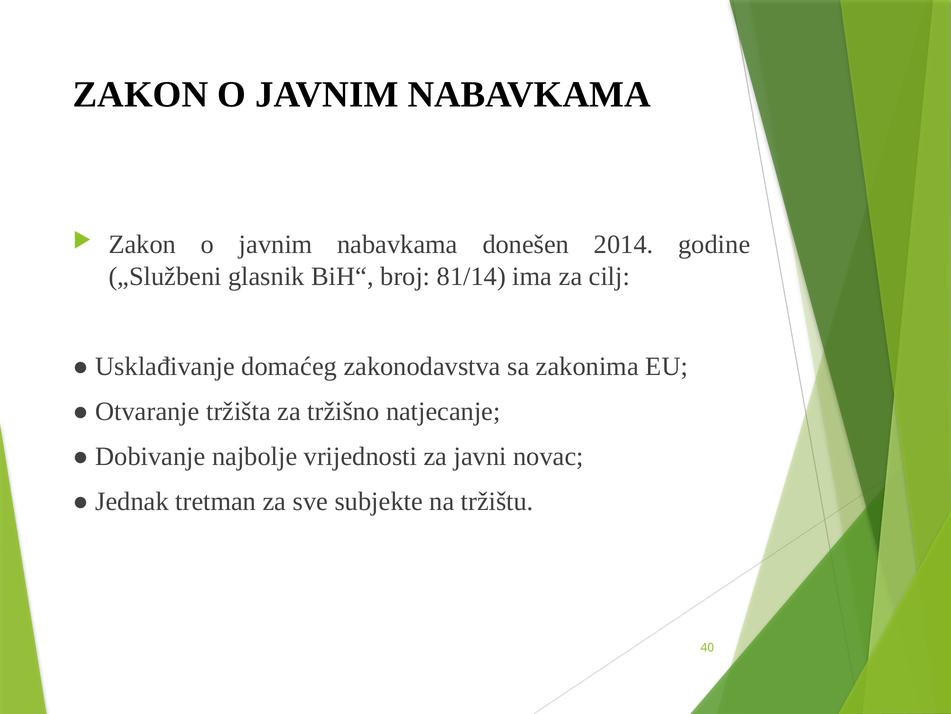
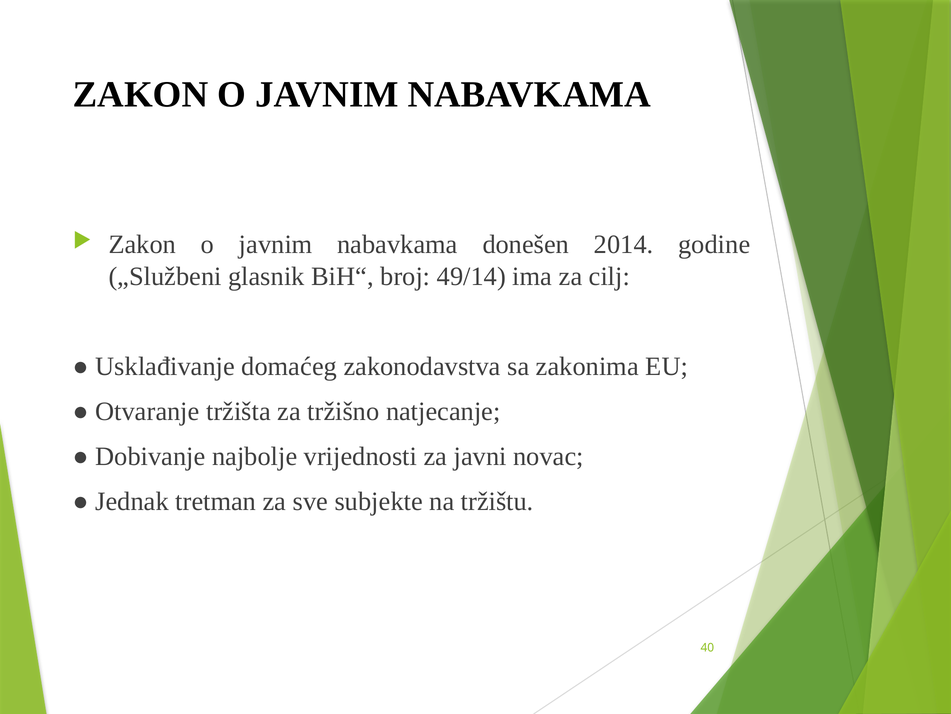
81/14: 81/14 -> 49/14 (471, 276)
